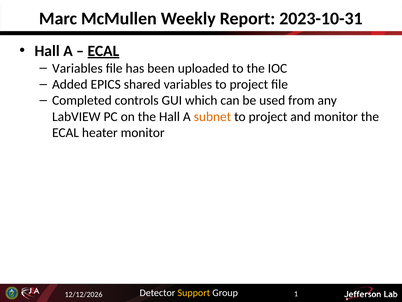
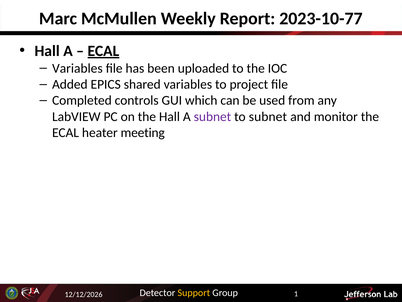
2023-10-31: 2023-10-31 -> 2023-10-77 (321, 19)
subnet colour: orange -> purple (212, 116)
project: project -> subnet (268, 116)
heater monitor: monitor -> meeting (143, 132)
